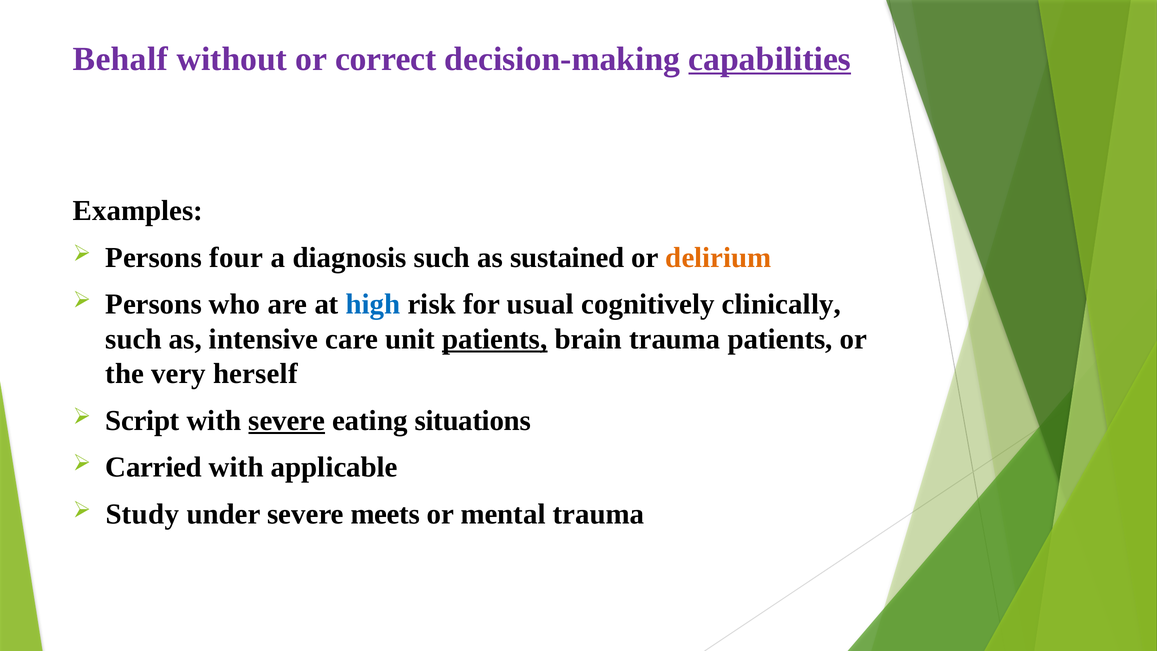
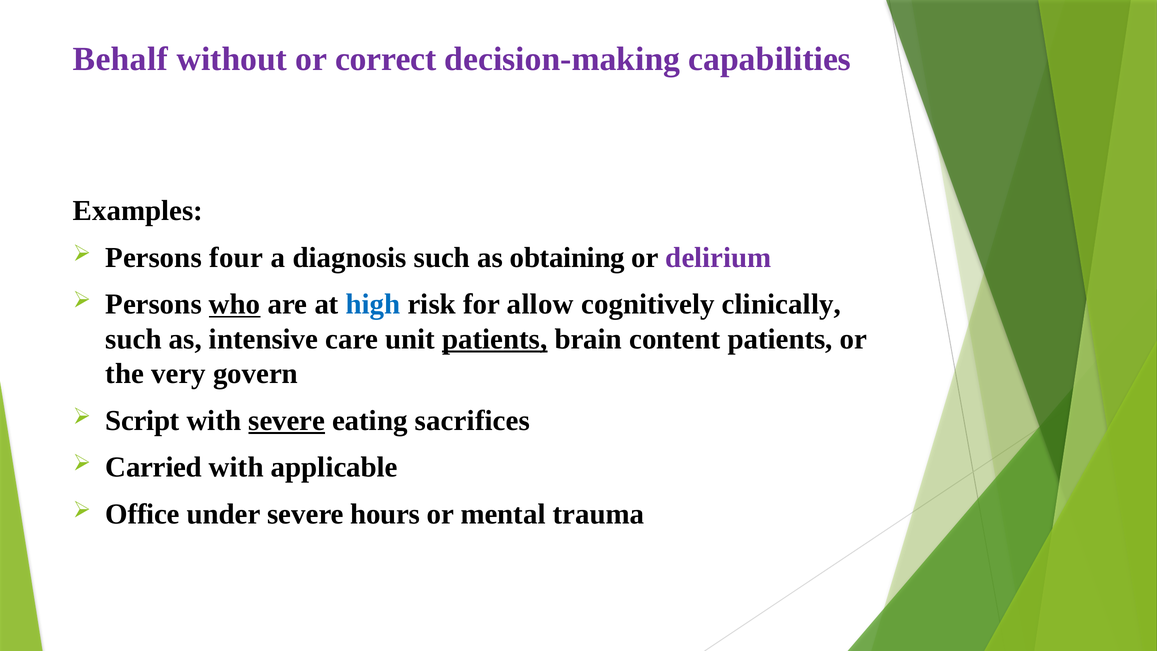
capabilities underline: present -> none (770, 59)
sustained: sustained -> obtaining (567, 257)
delirium colour: orange -> purple (718, 257)
who underline: none -> present (235, 304)
usual: usual -> allow (540, 304)
brain trauma: trauma -> content (675, 339)
herself: herself -> govern (256, 374)
situations: situations -> sacrifices (473, 420)
Study: Study -> Office (143, 514)
meets: meets -> hours (385, 514)
